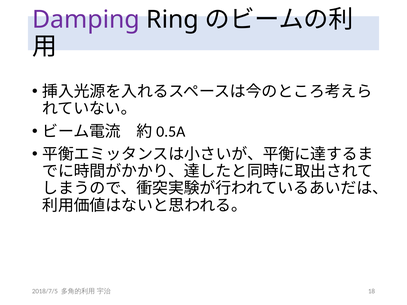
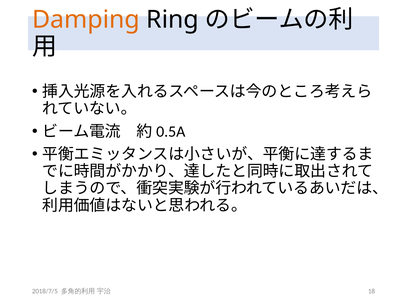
Damping colour: purple -> orange (86, 20)
